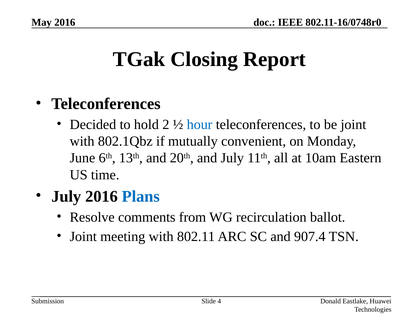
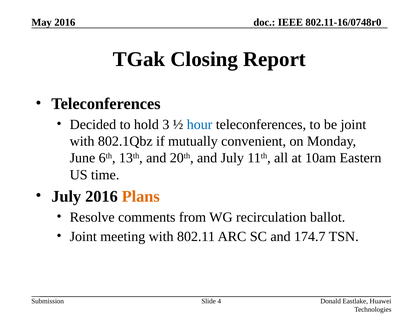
2: 2 -> 3 (166, 125)
Plans colour: blue -> orange (141, 196)
907.4: 907.4 -> 174.7 (310, 237)
